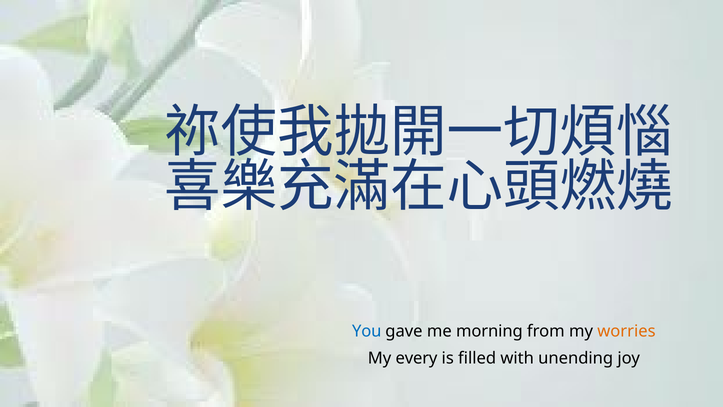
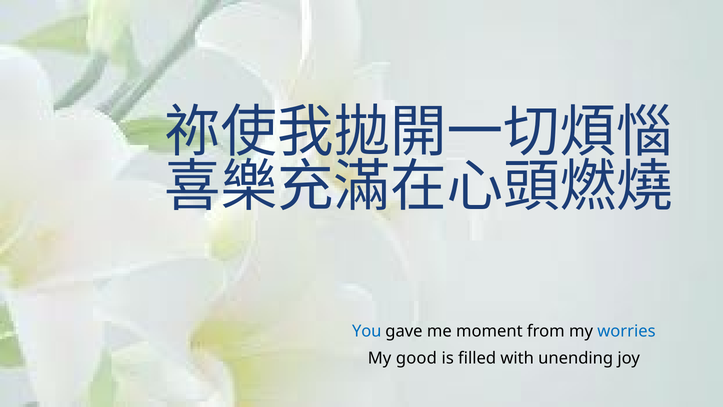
morning: morning -> moment (489, 331)
worries colour: orange -> blue (626, 331)
every: every -> good (416, 358)
